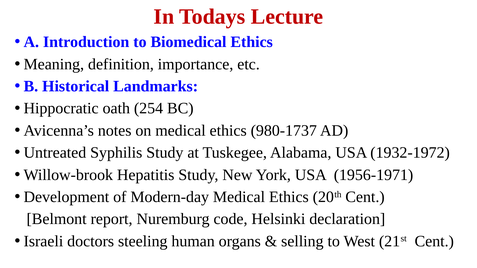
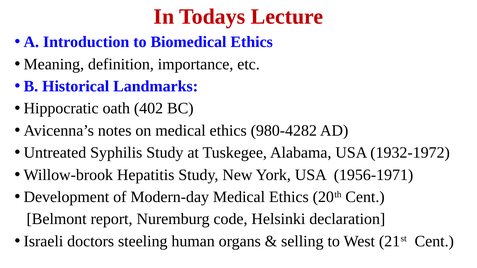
254: 254 -> 402 (149, 109)
980-1737: 980-1737 -> 980-4282 (284, 131)
